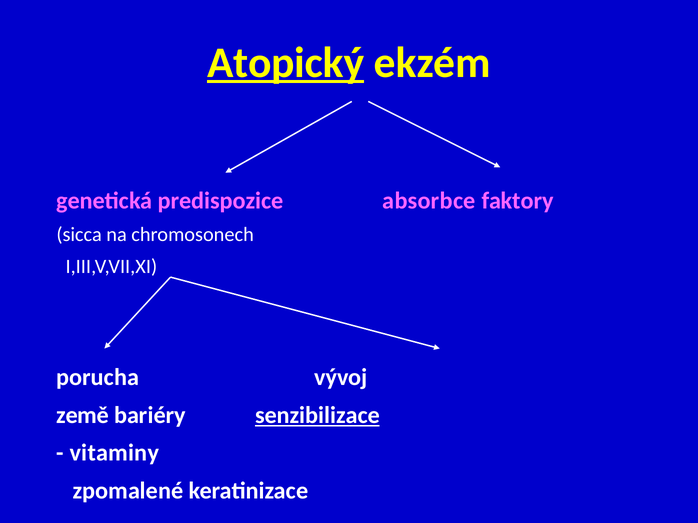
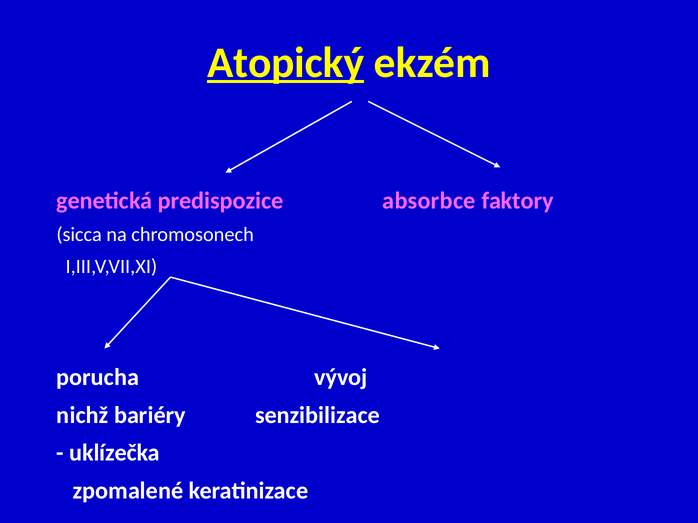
země: země -> nichž (82, 416)
senzibilizace underline: present -> none (317, 416)
vitaminy: vitaminy -> uklízečka (115, 453)
